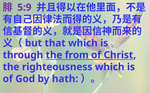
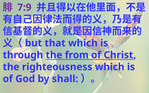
5:9: 5:9 -> 7:9 (24, 7)
hath: hath -> shall (65, 79)
